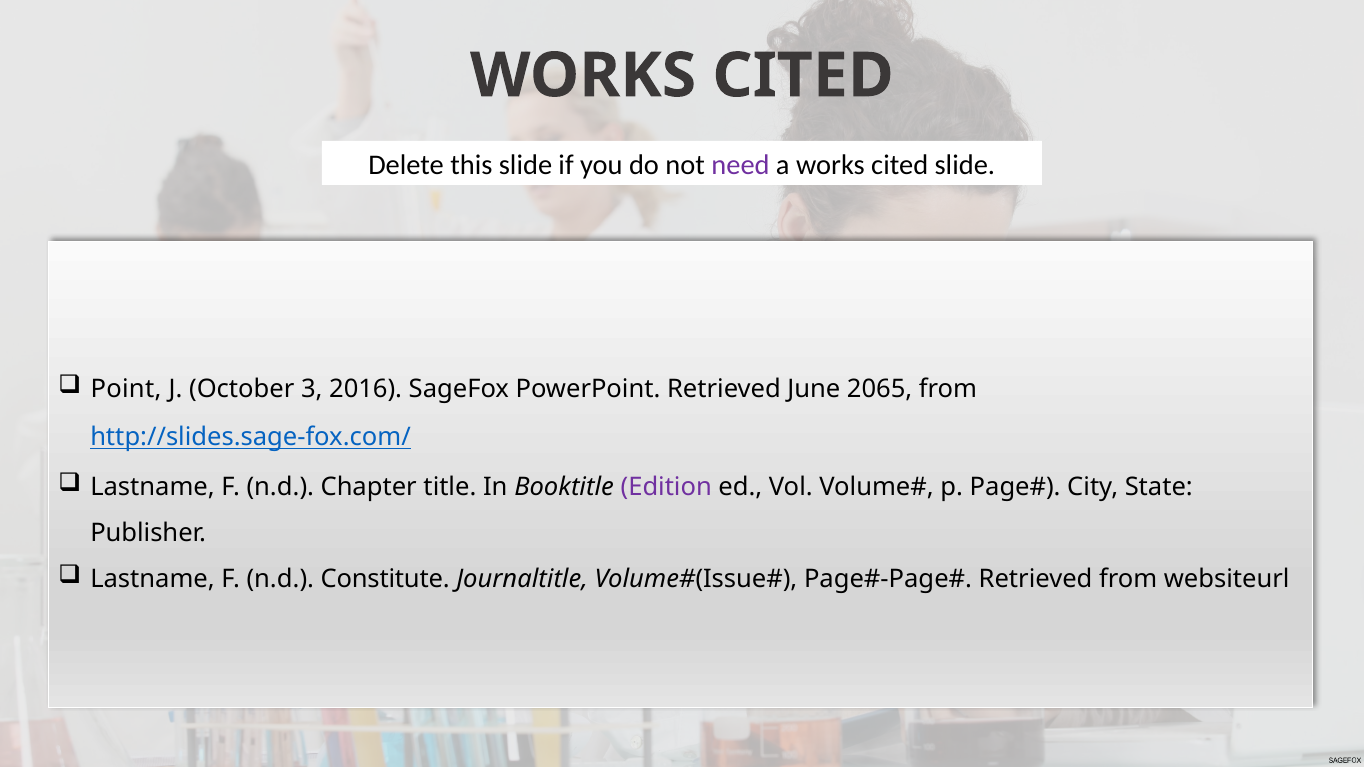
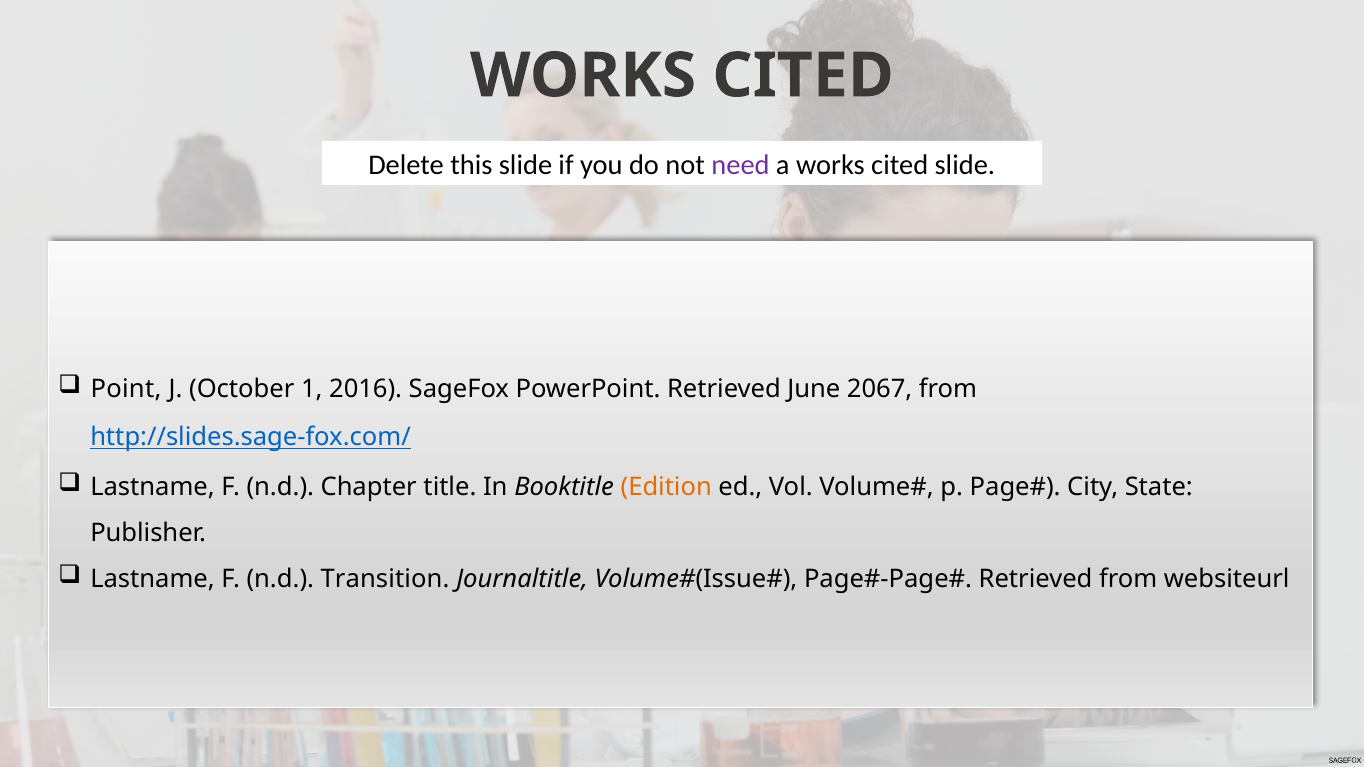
3: 3 -> 1 (312, 389)
2065: 2065 -> 2067 (880, 389)
Edition colour: purple -> orange (666, 488)
Constitute: Constitute -> Transition (385, 580)
